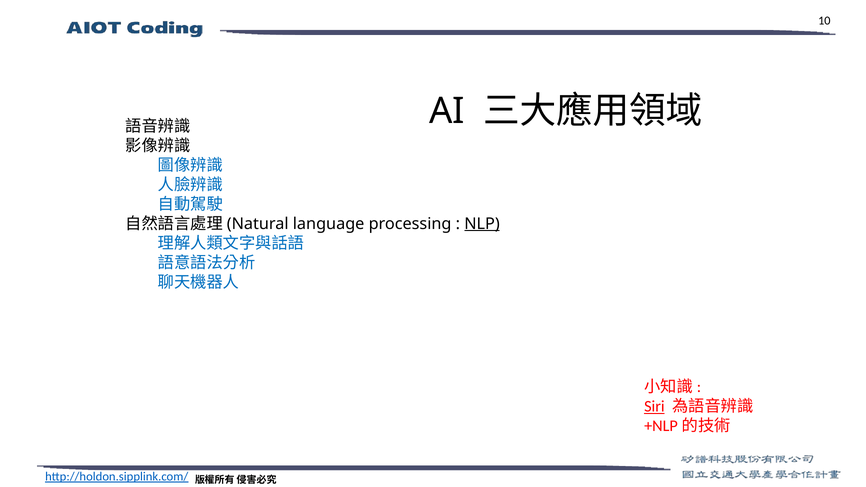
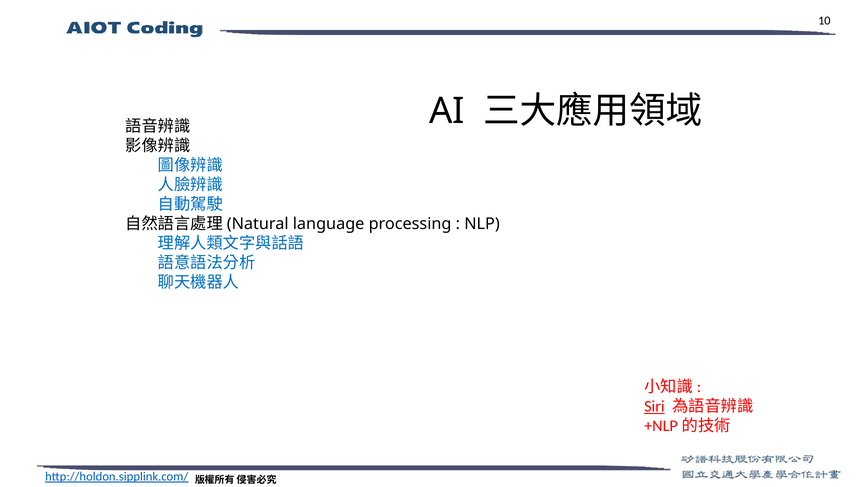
NLP underline: present -> none (482, 224)
